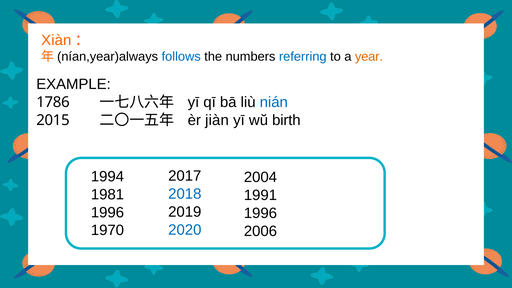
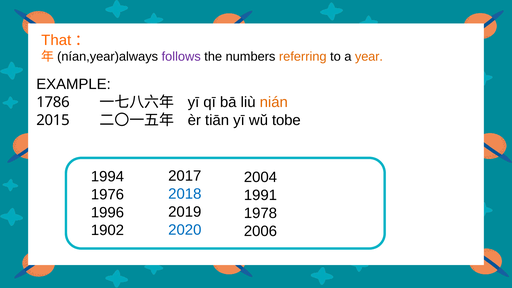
Xiàn: Xiàn -> That (56, 40)
follows colour: blue -> purple (181, 57)
referring colour: blue -> orange (303, 57)
nián colour: blue -> orange (274, 102)
jiàn: jiàn -> tiān (217, 120)
birth: birth -> tobe (286, 120)
1981: 1981 -> 1976 (107, 195)
1996: 1996 -> 1978 (260, 213)
1970: 1970 -> 1902 (107, 230)
